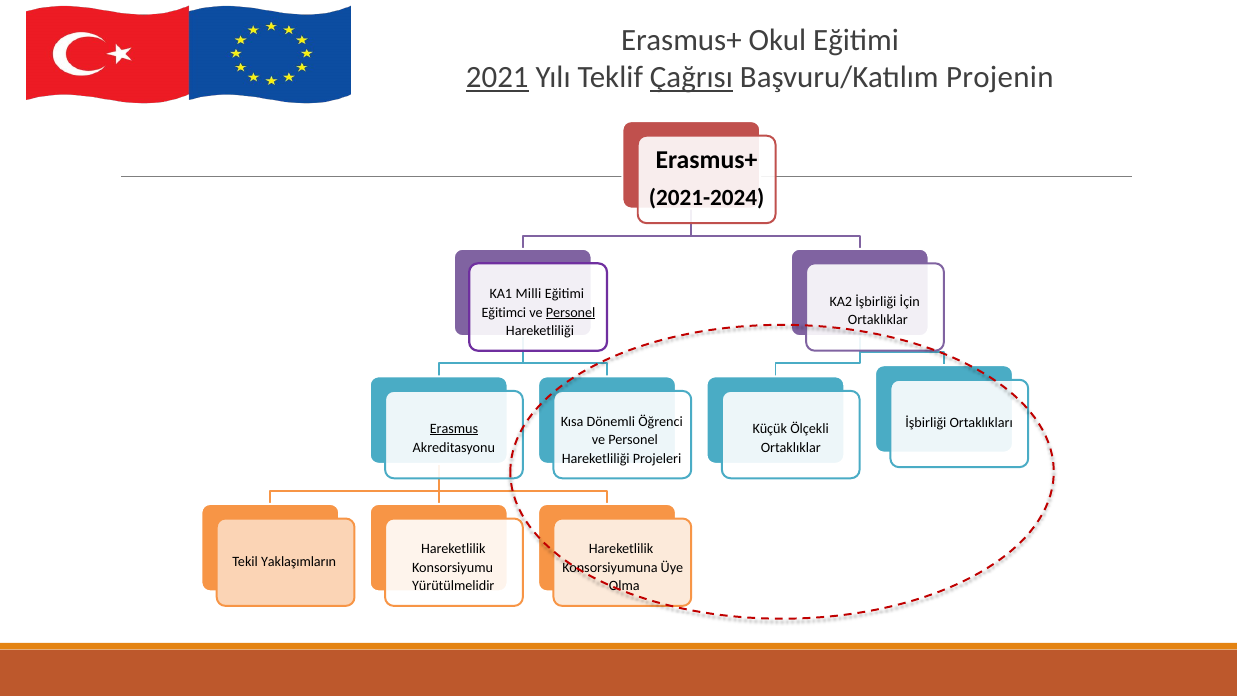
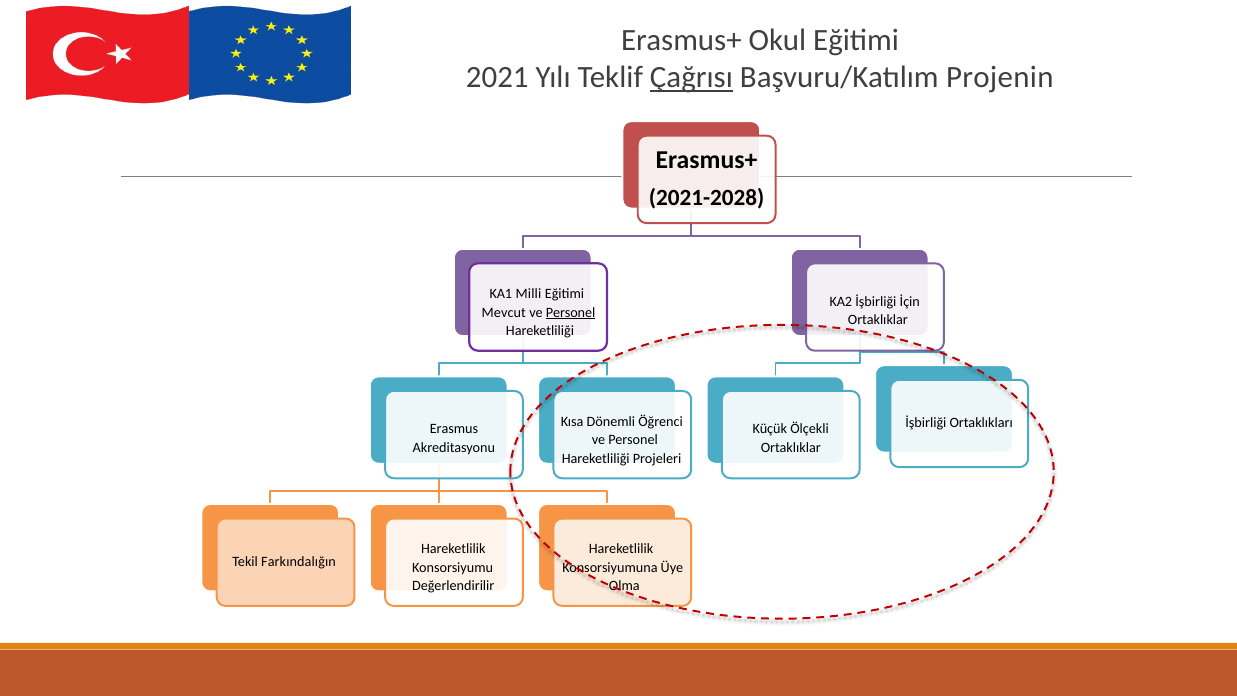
2021 underline: present -> none (497, 78)
2021-2024: 2021-2024 -> 2021-2028 (707, 198)
Eğitimci: Eğitimci -> Mevcut (504, 312)
Erasmus underline: present -> none (454, 428)
Yaklaşımların: Yaklaşımların -> Farkındalığın (299, 561)
Yürütülmelidir: Yürütülmelidir -> Değerlendirilir (453, 586)
